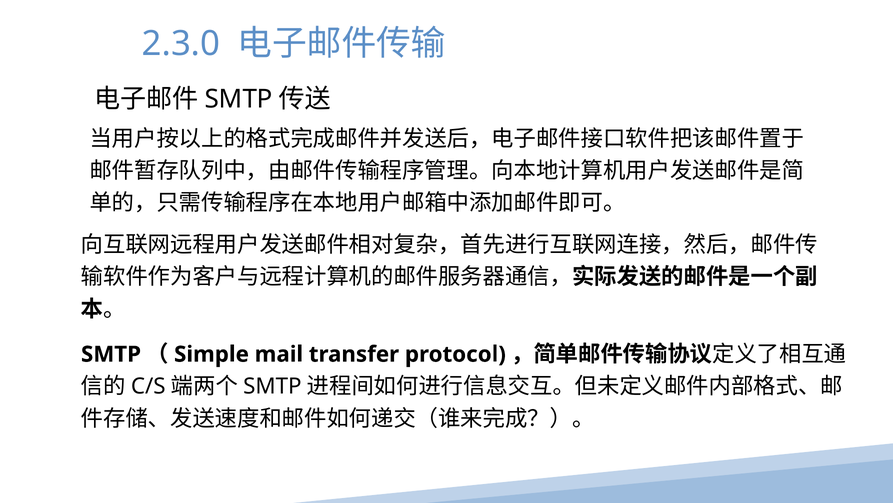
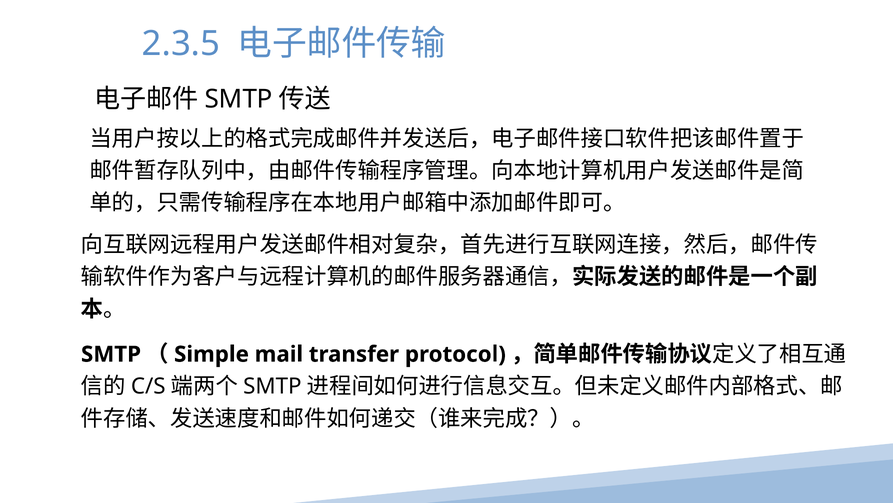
2.3.0: 2.3.0 -> 2.3.5 (181, 43)
